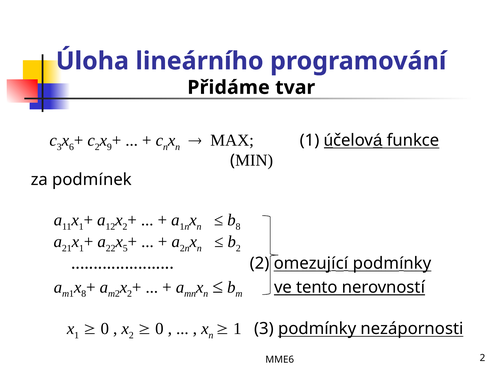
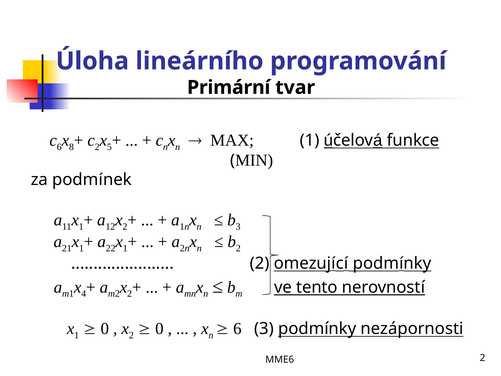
Přidáme: Přidáme -> Primární (229, 87)
3: 3 -> 6 (59, 147)
6: 6 -> 8 (71, 147)
9: 9 -> 5 (109, 147)
8: 8 -> 3 (238, 226)
5: 5 -> 1 (125, 248)
8: 8 -> 4 (84, 294)
1: 1 -> 6 (237, 328)
